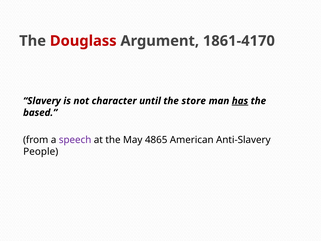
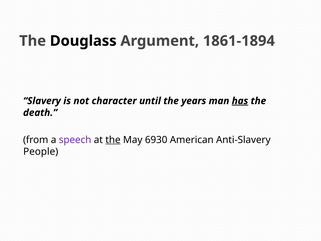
Douglass colour: red -> black (83, 41)
1861-4170: 1861-4170 -> 1861-1894 (239, 41)
store: store -> years (194, 101)
based: based -> death (40, 113)
the underline: none -> present (113, 140)
4865: 4865 -> 6930 (156, 140)
